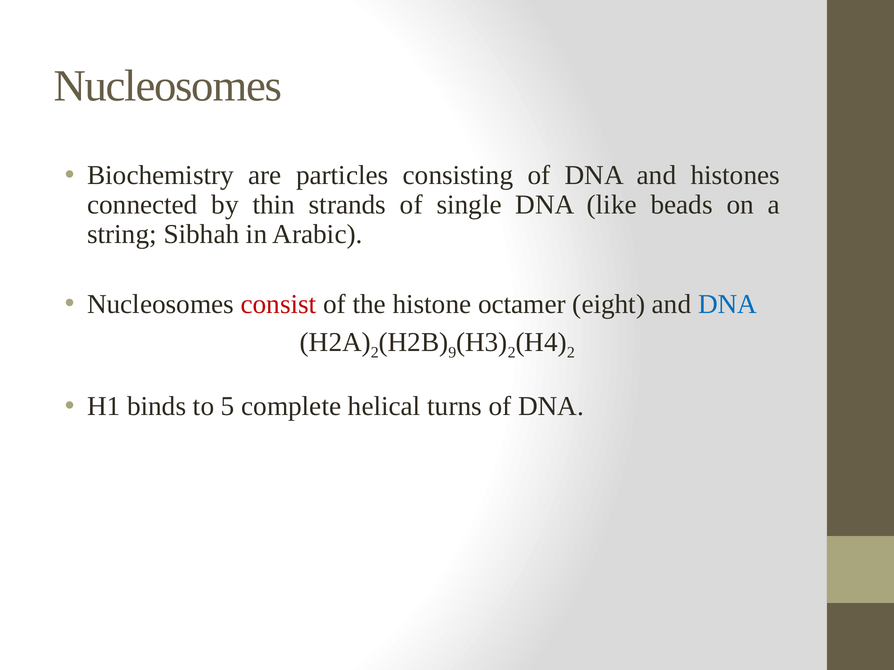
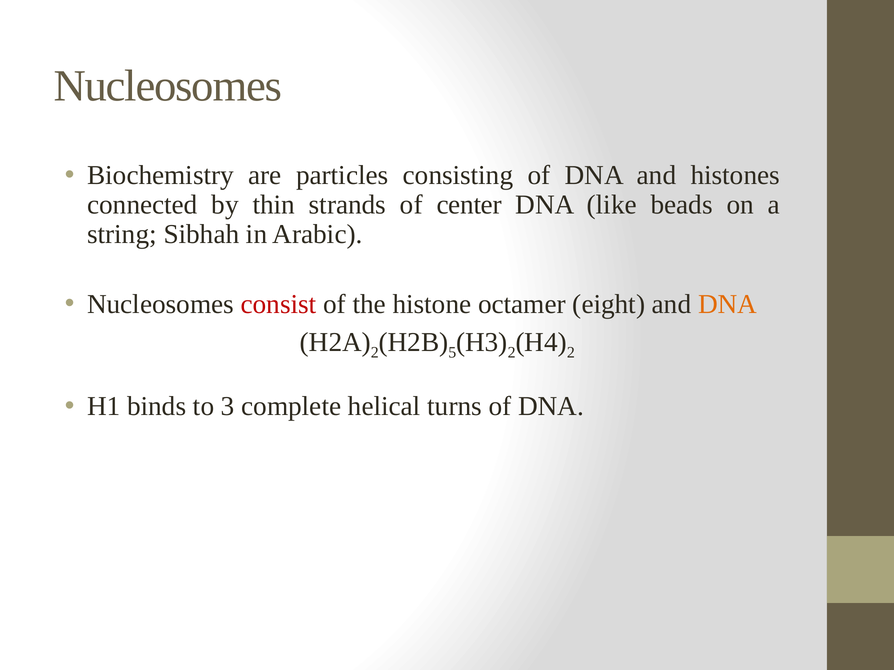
single: single -> center (469, 205)
DNA colour: blue -> orange (728, 304)
9: 9 -> 5 (452, 353)
5: 5 -> 3 (228, 407)
